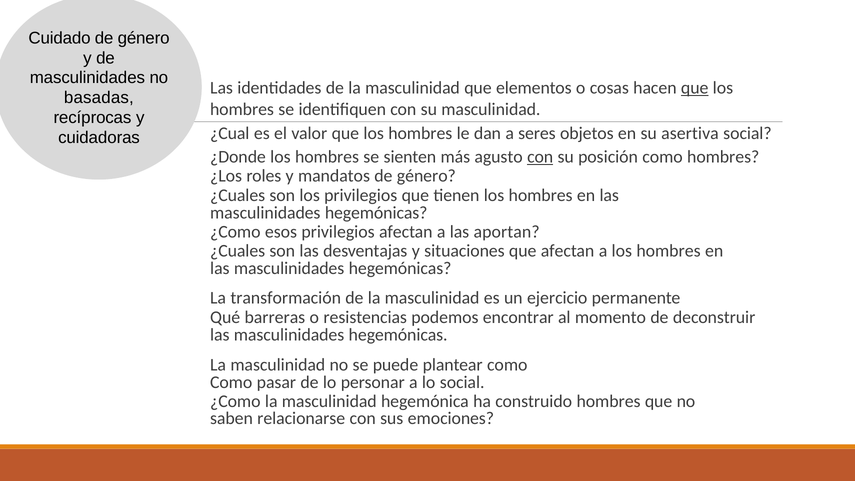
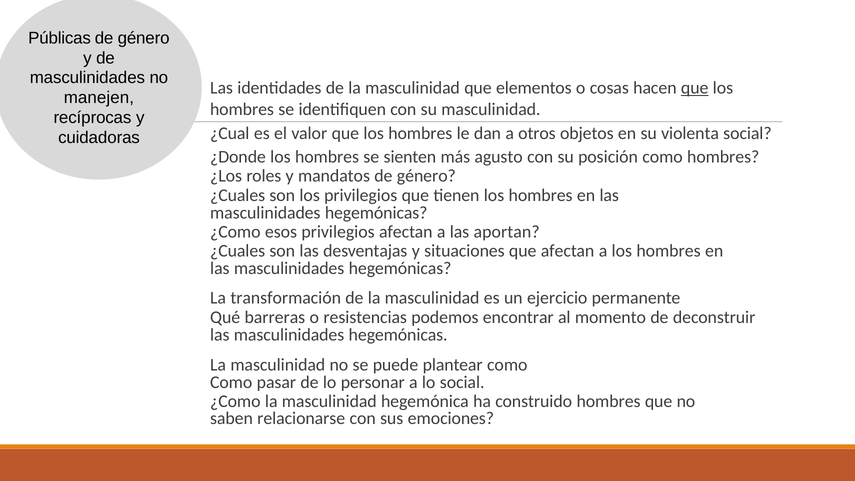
Cuidado: Cuidado -> Públicas (60, 38)
basadas: basadas -> manejen (99, 98)
seres: seres -> otros (537, 133)
asertiva: asertiva -> violenta (690, 133)
con underline: present -> none (540, 157)
